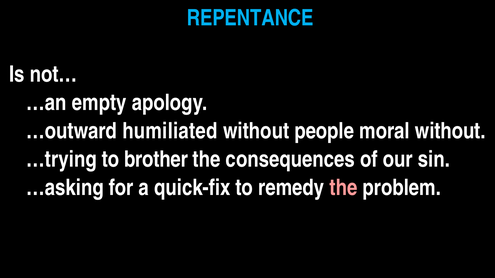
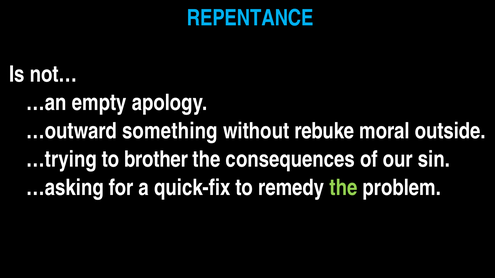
humiliated: humiliated -> something (170, 131)
people: people -> rebuke (324, 131)
moral without: without -> outside (450, 131)
the colour: pink -> light green (343, 188)
